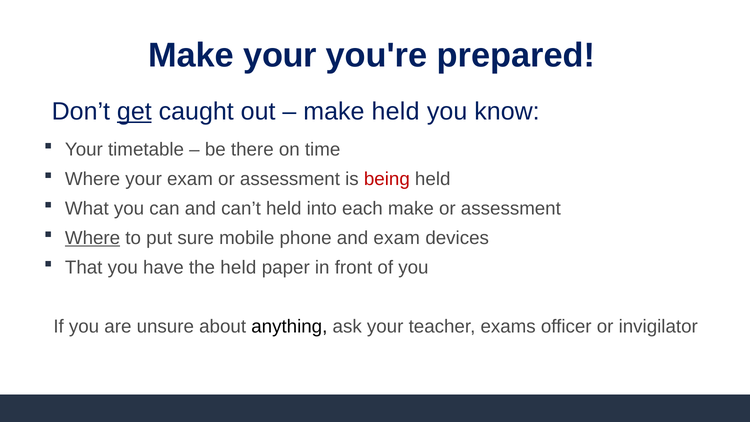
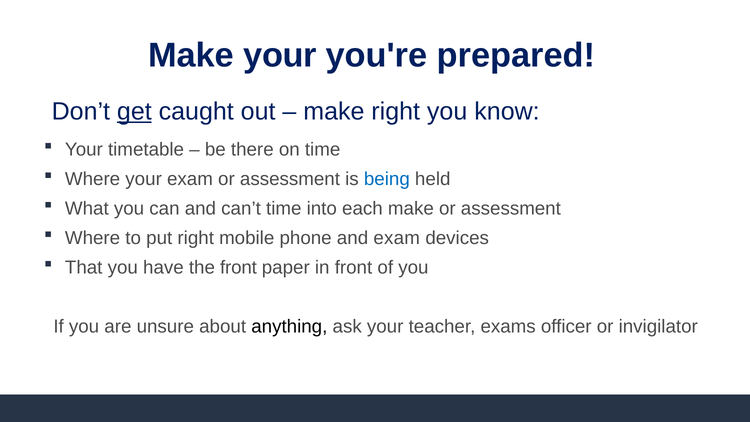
make held: held -> right (396, 111)
being colour: red -> blue (387, 179)
can’t held: held -> time (284, 208)
Where underline: present -> none (93, 238)
put sure: sure -> right (196, 238)
the held: held -> front (238, 268)
